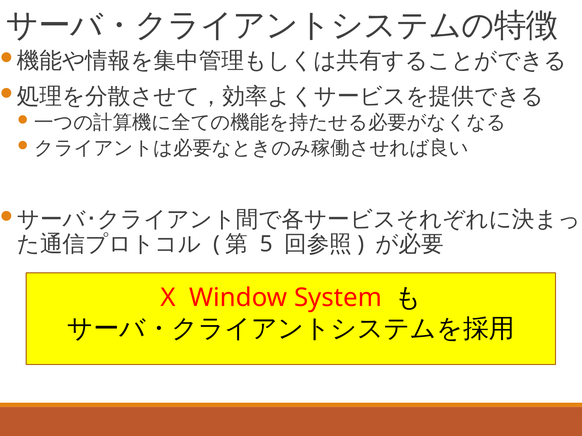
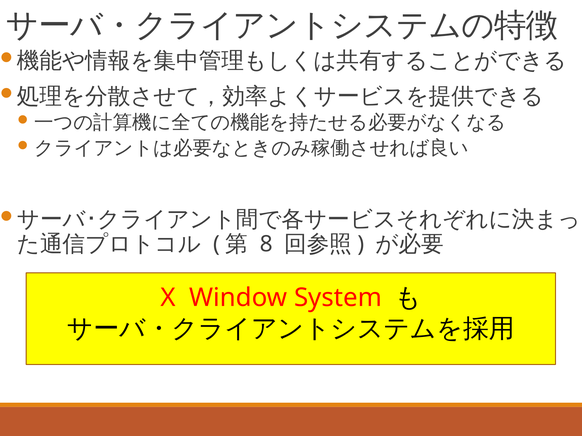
5: 5 -> 8 (266, 244)
